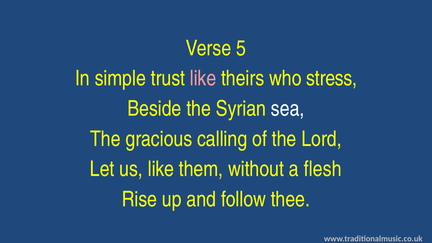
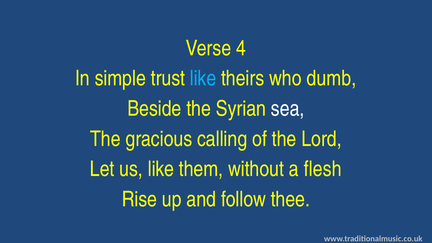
5: 5 -> 4 (241, 48)
like colour: pink -> light blue (203, 78)
stress: stress -> dumb (332, 78)
